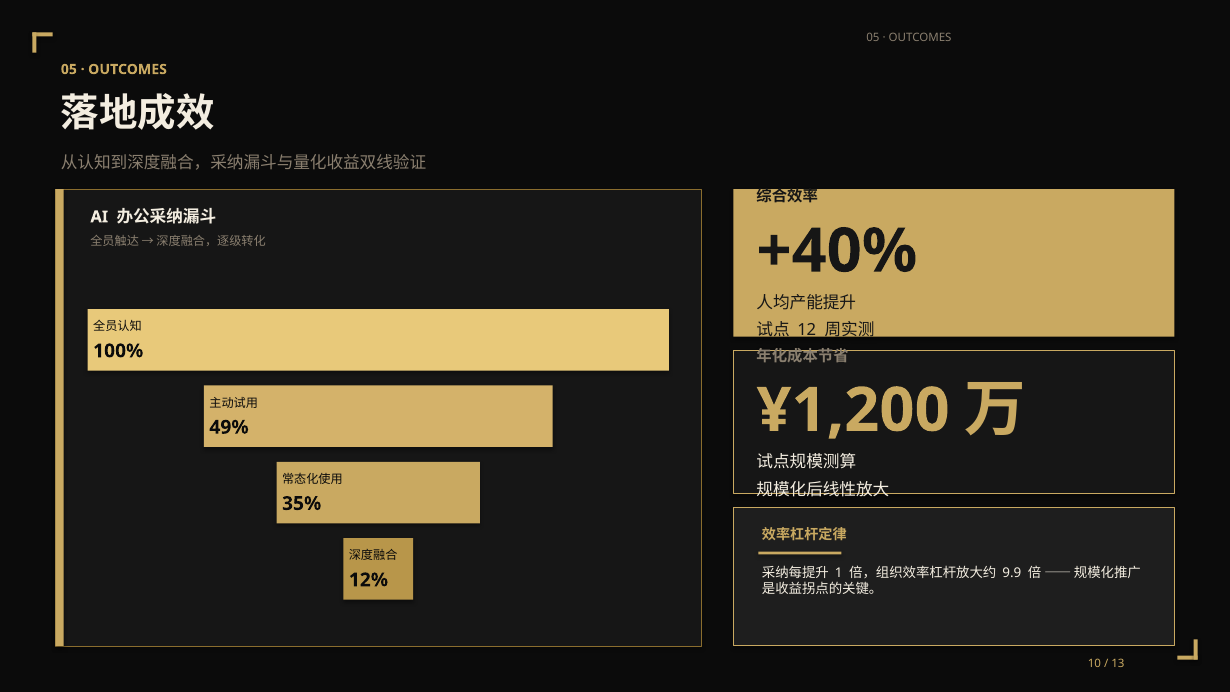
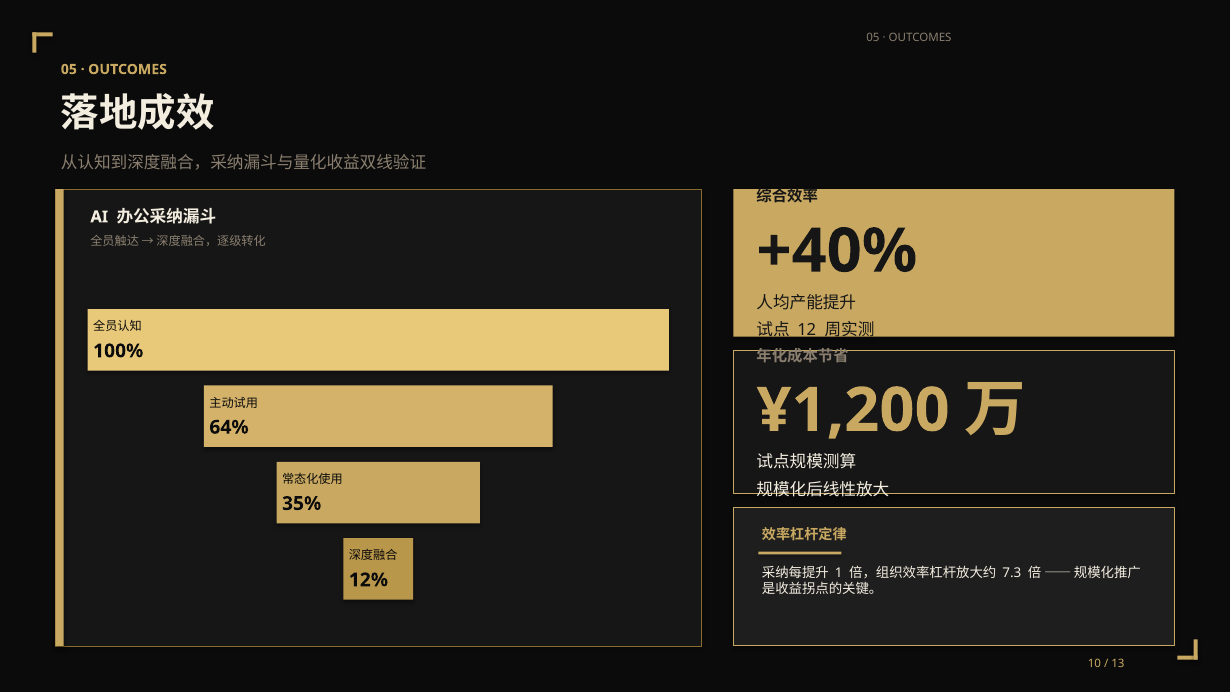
49%: 49% -> 64% (229, 427)
9.9: 9.9 -> 7.3 (1012, 573)
